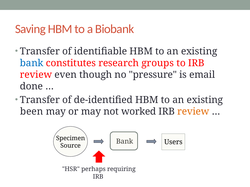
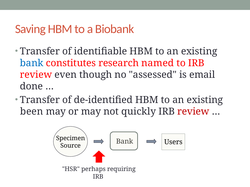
groups: groups -> named (158, 63)
pressure: pressure -> assessed (153, 75)
worked: worked -> quickly (139, 112)
review colour: orange -> red (193, 112)
